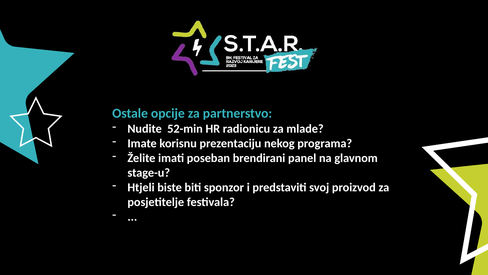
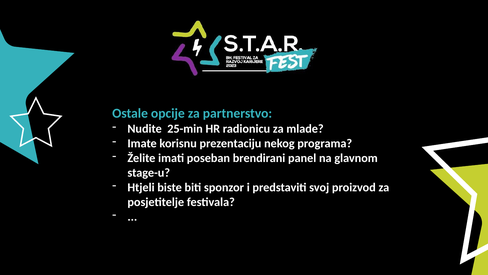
52-min: 52-min -> 25-min (185, 129)
